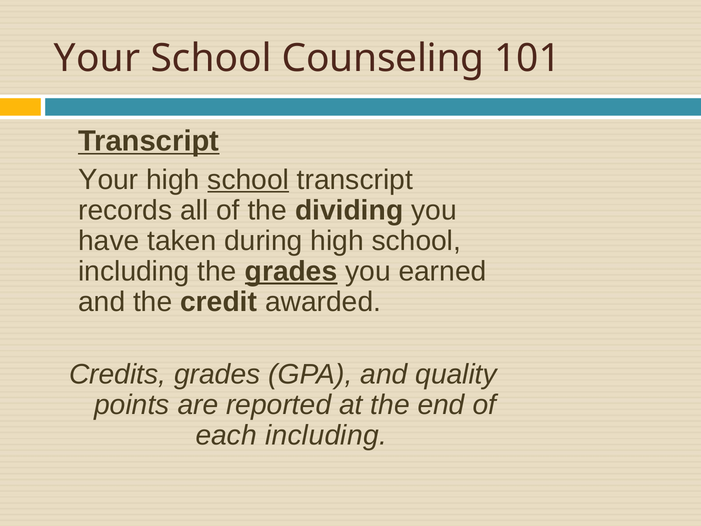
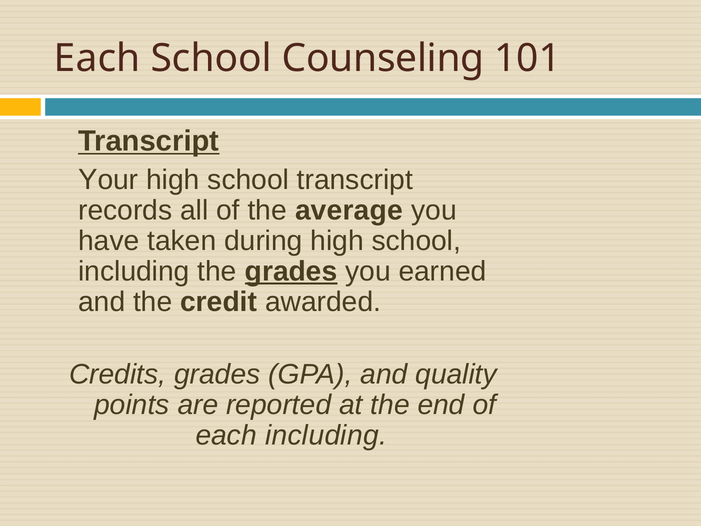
Your: Your -> Each (97, 58)
school underline: present -> none (248, 180)
dividing: dividing -> average (349, 210)
